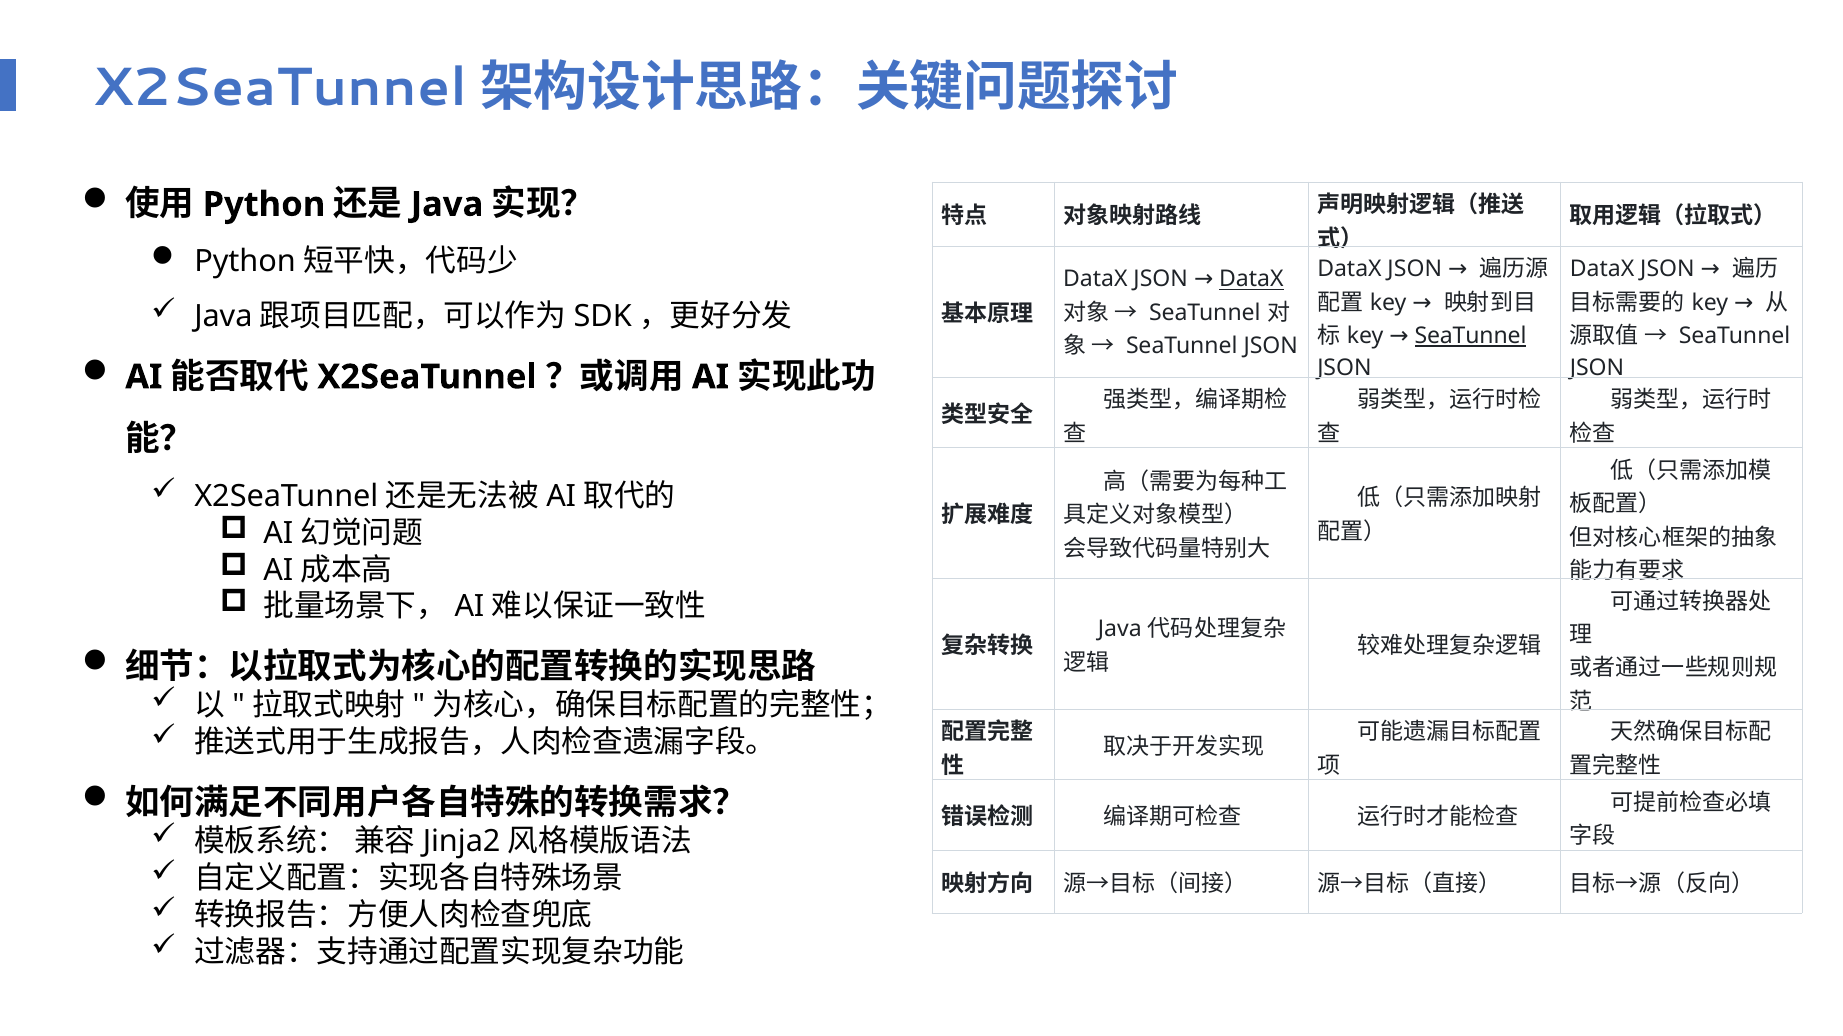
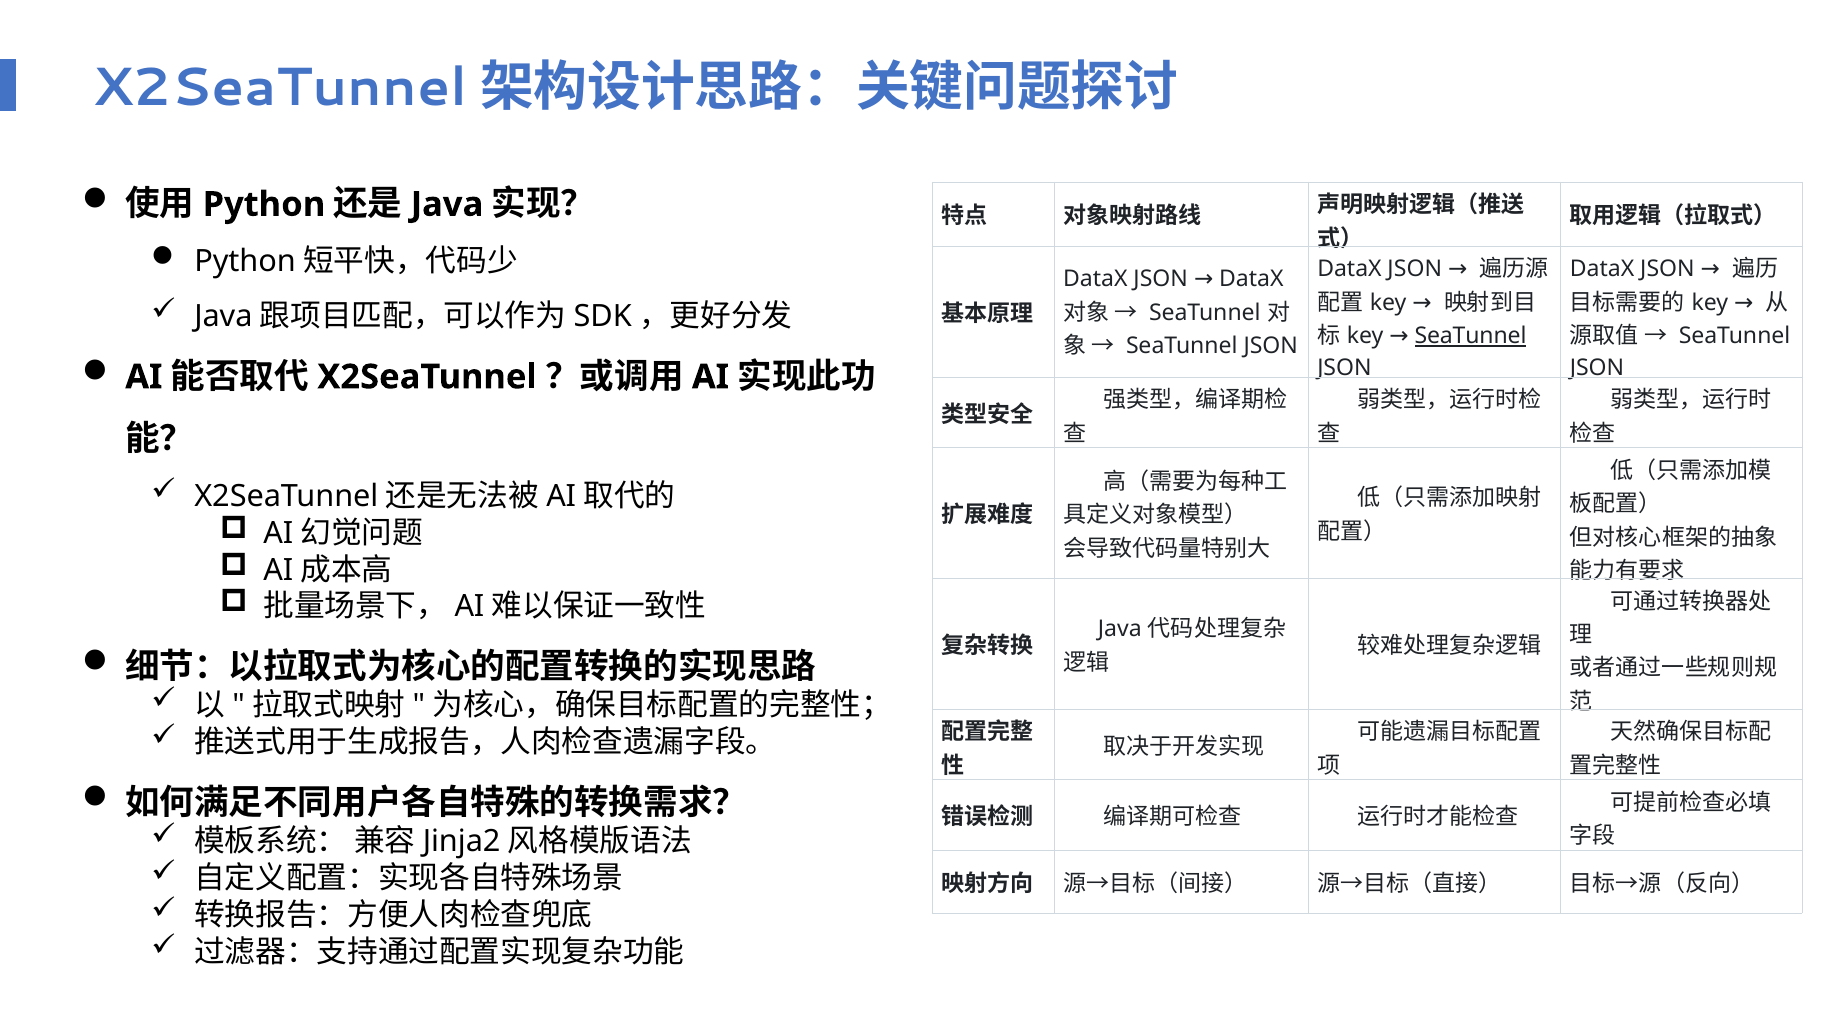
DataX underline: present -> none (1251, 280)
